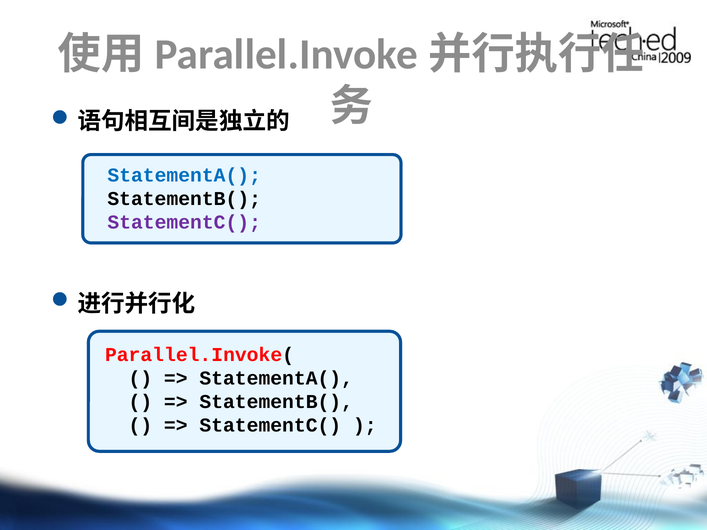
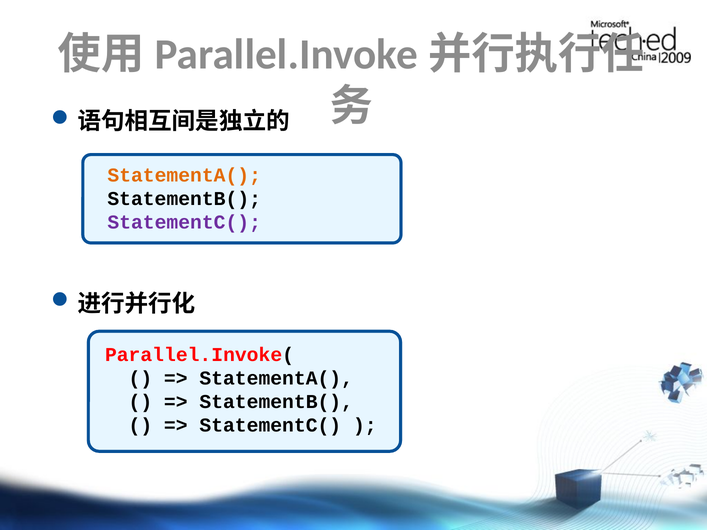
StatementA( colour: blue -> orange (184, 175)
